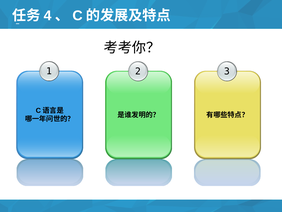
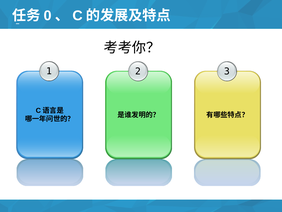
4: 4 -> 0 (48, 16)
